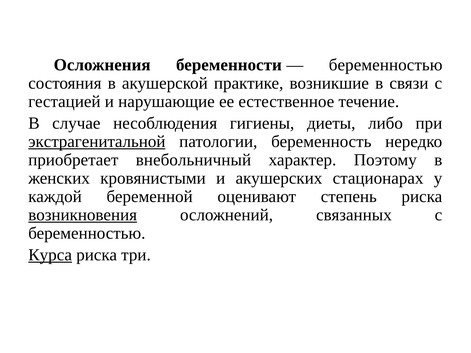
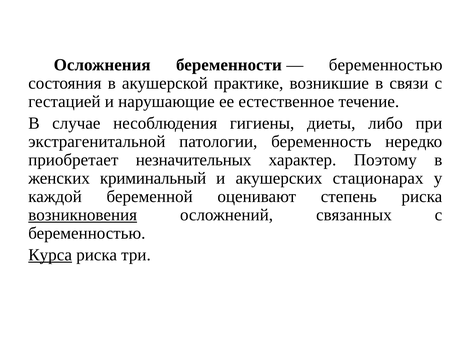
экстрагенитальной underline: present -> none (97, 142)
внебольничный: внебольничный -> незначительных (194, 160)
кровянистыми: кровянистыми -> криминальный (153, 178)
